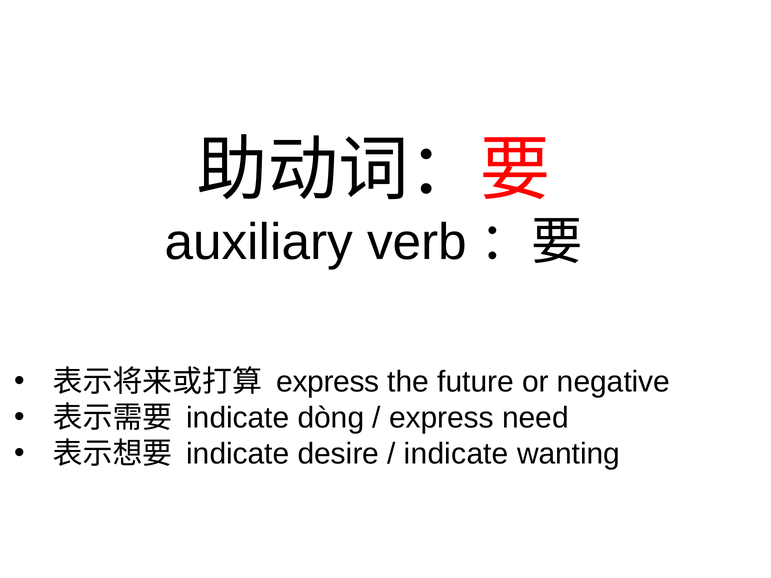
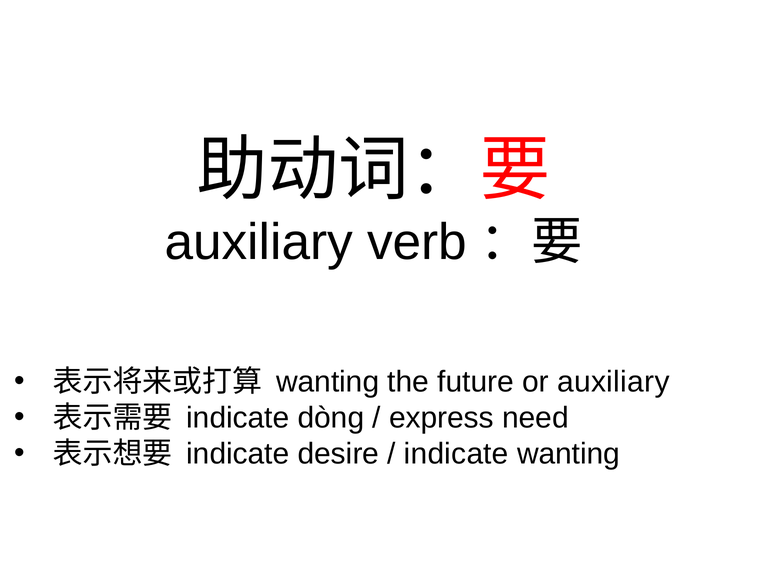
express: express -> wanting (328, 382)
or negative: negative -> auxiliary (613, 382)
